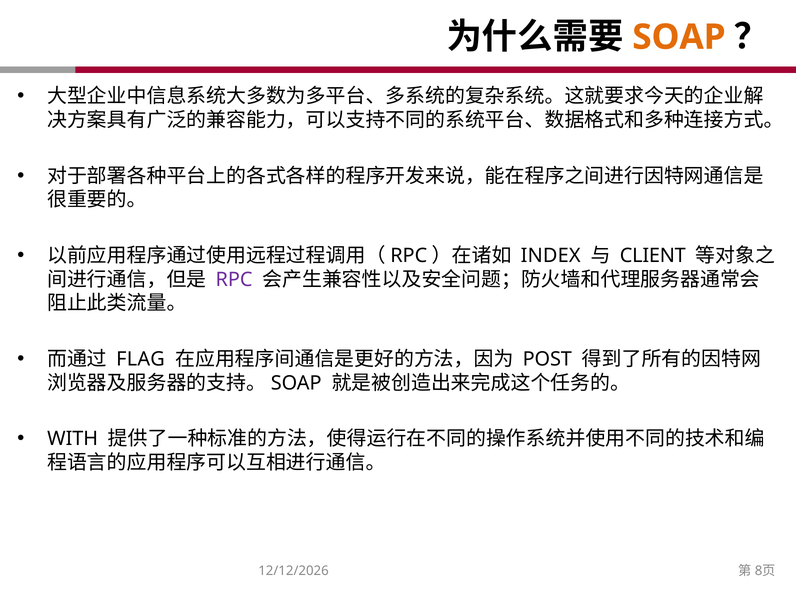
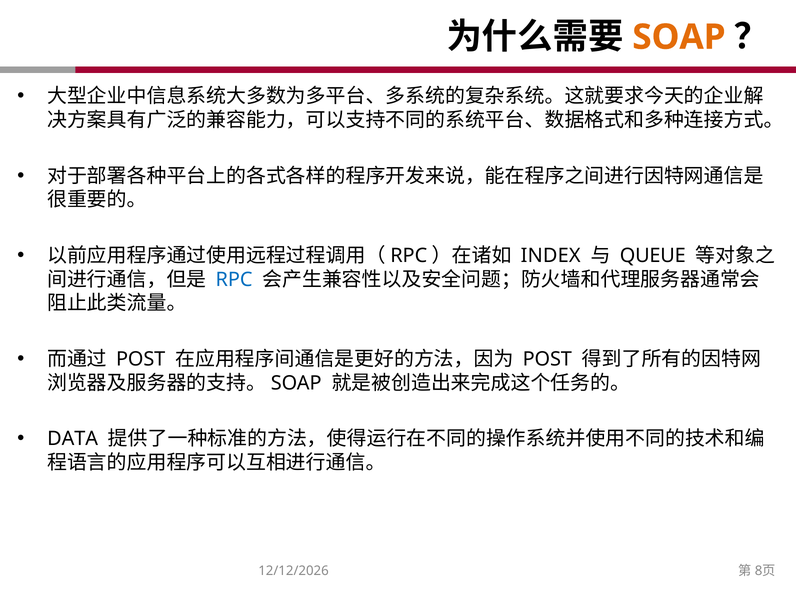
CLIENT: CLIENT -> QUEUE (653, 256)
RPC colour: purple -> blue (234, 279)
FLAG: FLAG -> POST (141, 359)
WITH: WITH -> DATA (73, 439)
